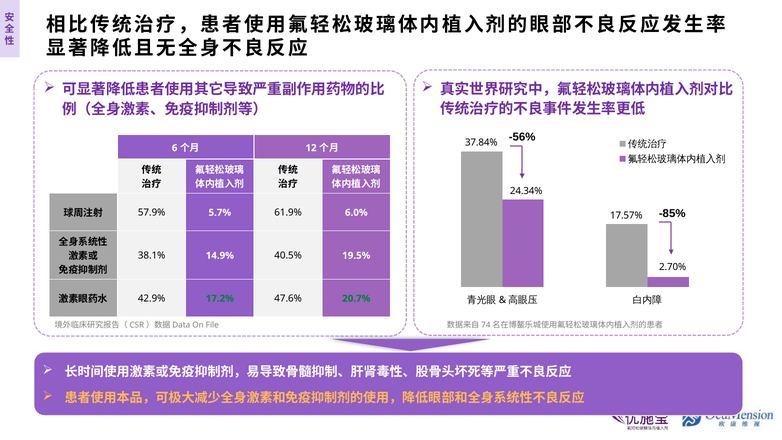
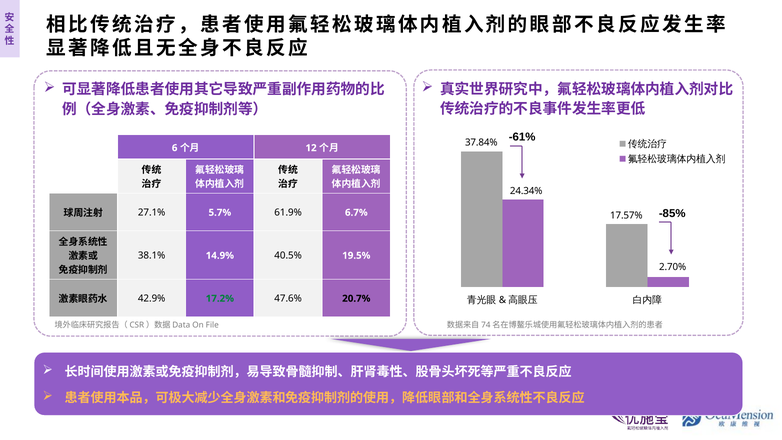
-56%: -56% -> -61% (522, 137)
57.9%: 57.9% -> 27.1% (152, 212)
6.0%: 6.0% -> 6.7% (356, 212)
20.7% colour: green -> black (356, 298)
